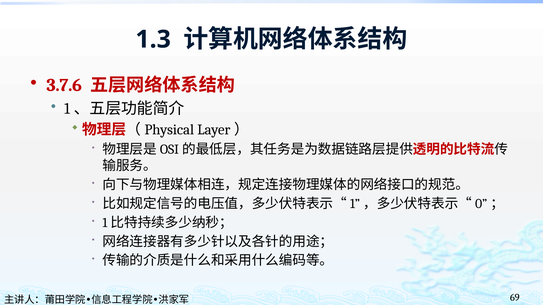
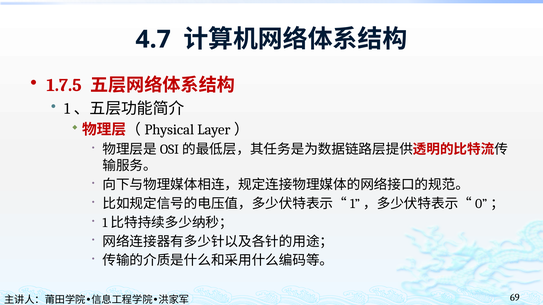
1.3: 1.3 -> 4.7 (153, 39)
3.7.6: 3.7.6 -> 1.7.5 (64, 85)
